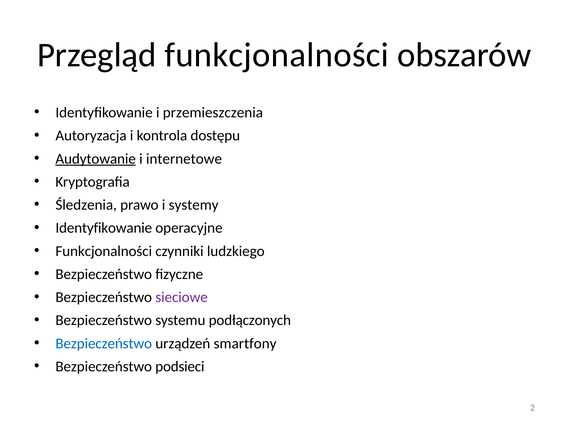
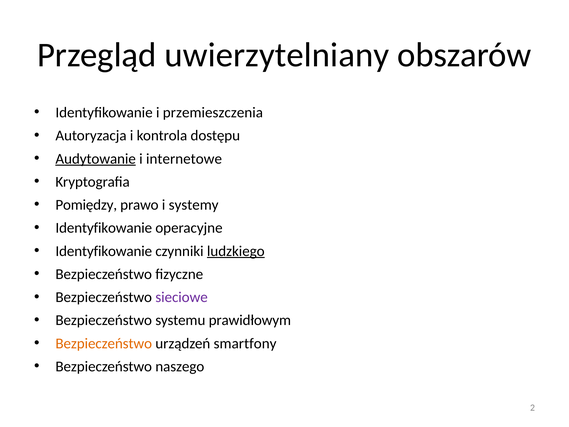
Przegląd funkcjonalności: funkcjonalności -> uwierzytelniany (277, 55)
Śledzenia: Śledzenia -> Pomiędzy (86, 205)
Funkcjonalności: Funkcjonalności -> Identyfikowanie (104, 251)
ludzkiego underline: none -> present (236, 251)
podłączonych: podłączonych -> prawidłowym (250, 320)
Bezpieczeństwo colour: blue -> orange (104, 343)
podsieci: podsieci -> naszego (180, 366)
